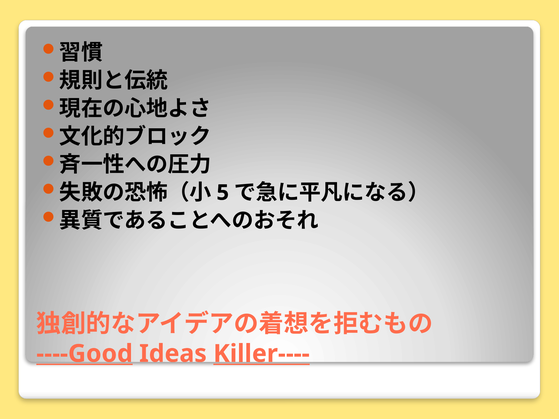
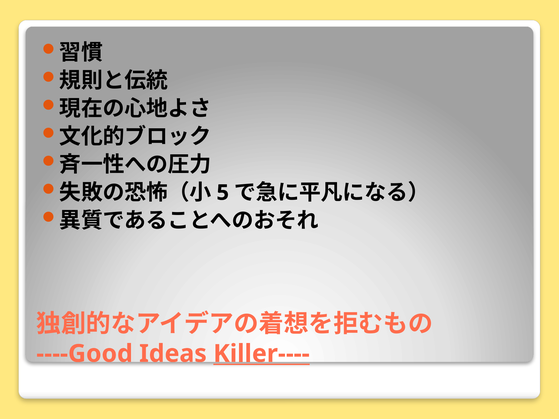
----Good underline: present -> none (85, 354)
